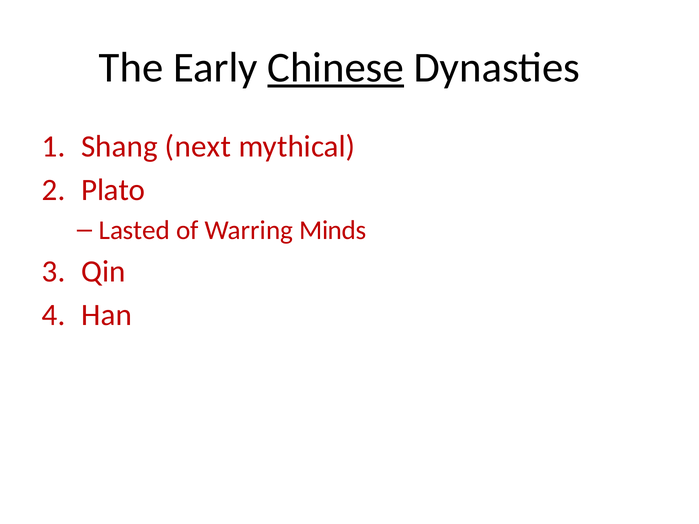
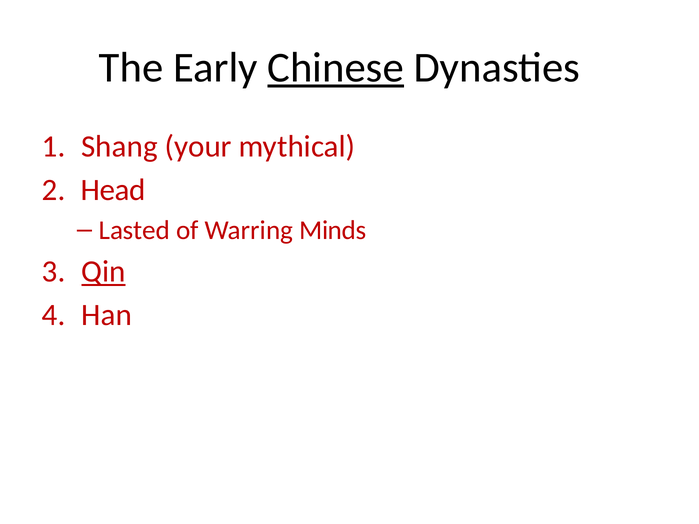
next: next -> your (198, 147)
Plato: Plato -> Head (113, 190)
Qin underline: none -> present (103, 272)
